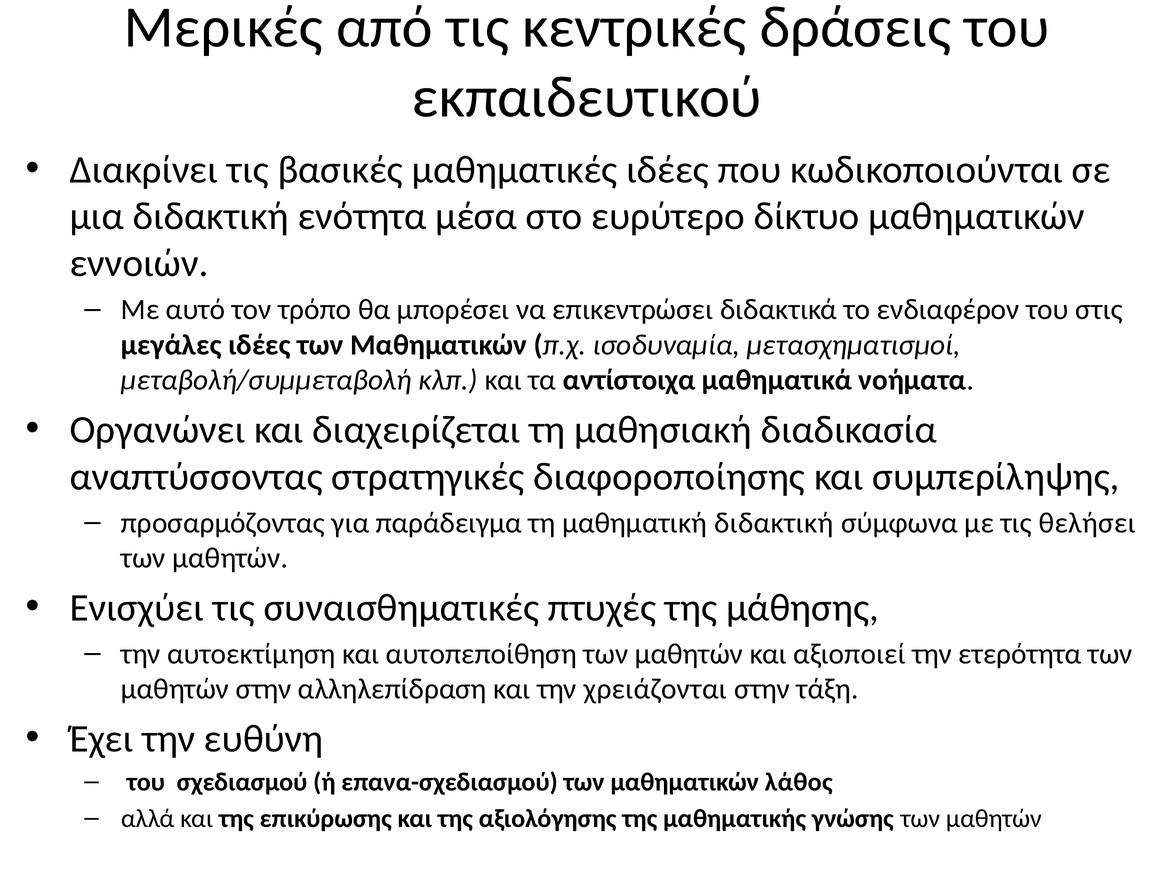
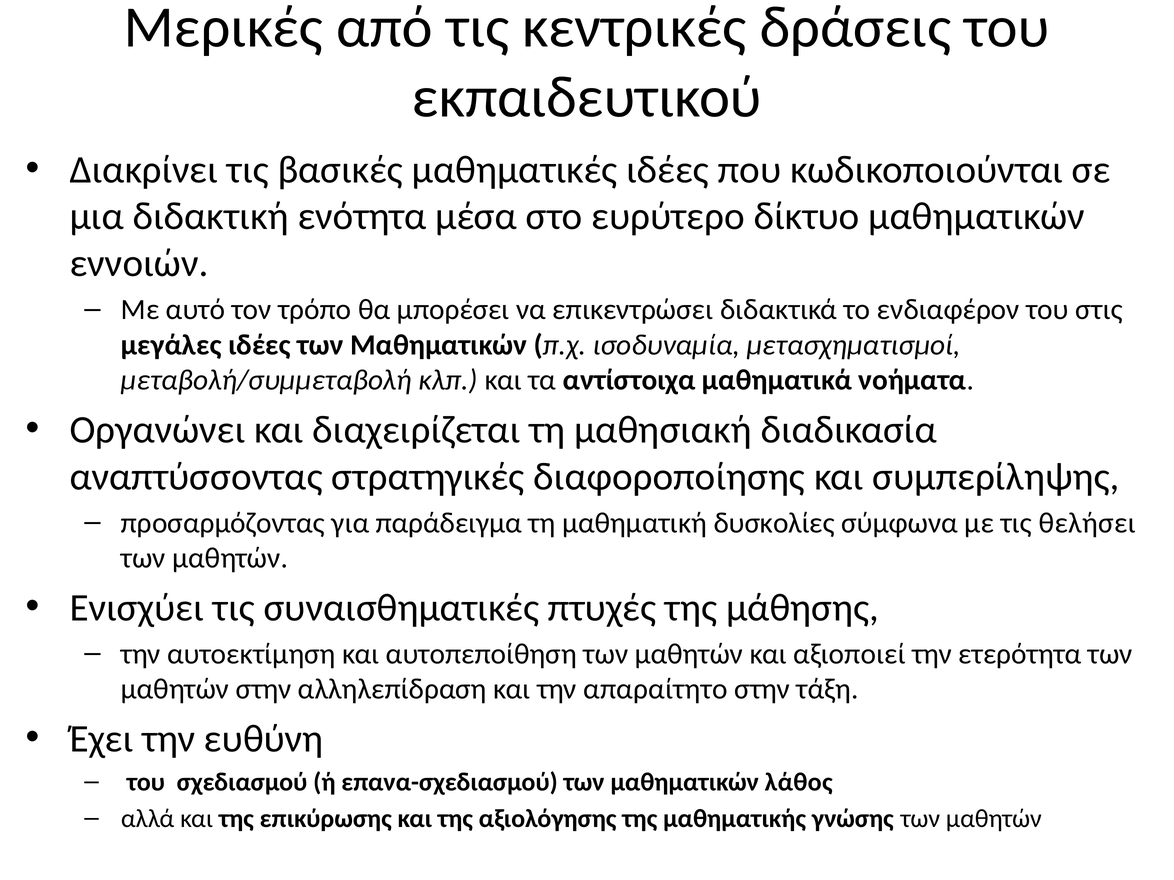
μαθηματική διδακτική: διδακτική -> δυσκολίες (774, 523)
χρειάζονται: χρειάζονται -> απαραίτητο (655, 689)
